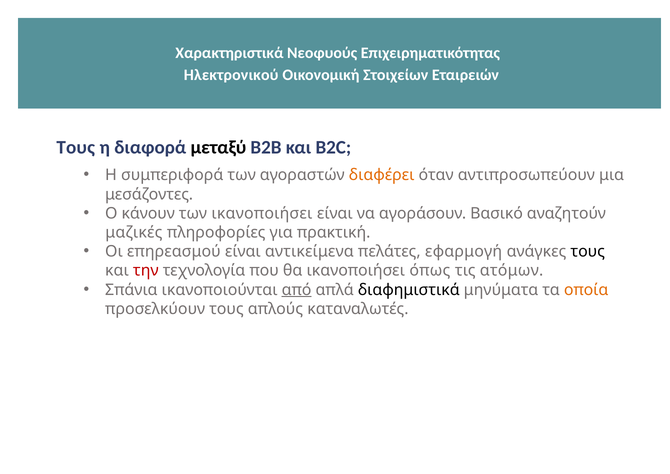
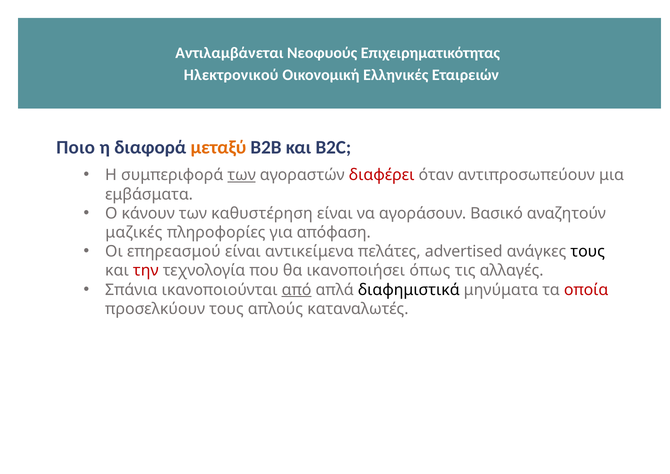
Χαρακτηριστικά: Χαρακτηριστικά -> Αντιλαμβάνεται (229, 53)
Στοιχείων: Στοιχείων -> Ελληνικές (396, 75)
Τους: Τους -> Ποιο (76, 147)
μεταξύ colour: black -> orange (218, 147)
των underline: none -> present (242, 175)
διαφέρει colour: orange -> red (382, 175)
μεσάζοντες: μεσάζοντες -> εμβάσματα (149, 194)
των ικανοποιήσει: ικανοποιήσει -> καθυστέρηση (262, 213)
πρακτική: πρακτική -> απόφαση (334, 232)
εφαρμογή: εφαρμογή -> advertised (464, 251)
ατόμων: ατόμων -> αλλαγές (512, 271)
οποία colour: orange -> red (586, 290)
